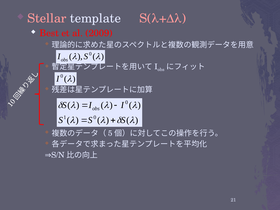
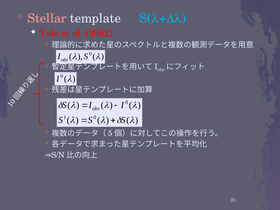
S(λ+Δλ colour: pink -> light blue (163, 18)
Best: Best -> Yale (49, 33)
2009: 2009 -> 2062 (99, 33)
